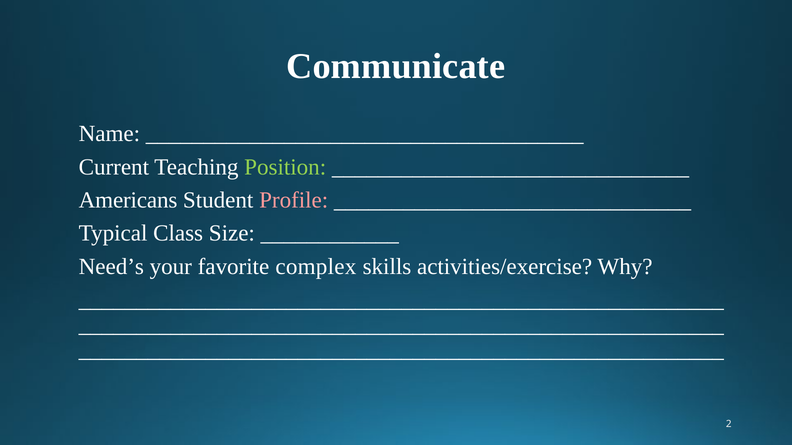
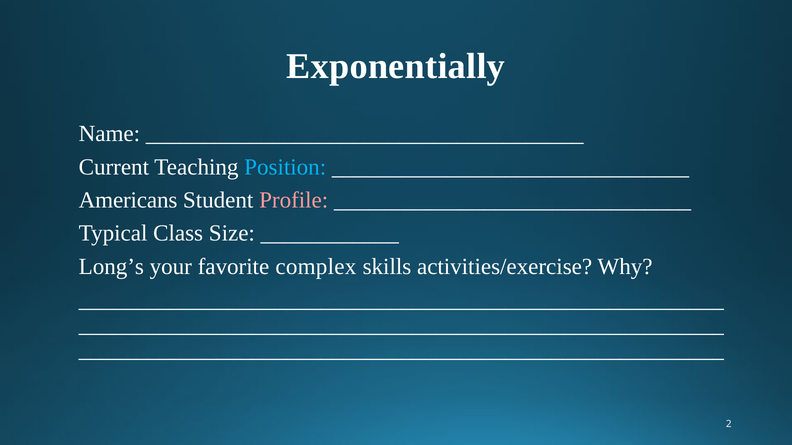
Communicate: Communicate -> Exponentially (396, 67)
Position colour: light green -> light blue (285, 167)
Need’s: Need’s -> Long’s (111, 267)
